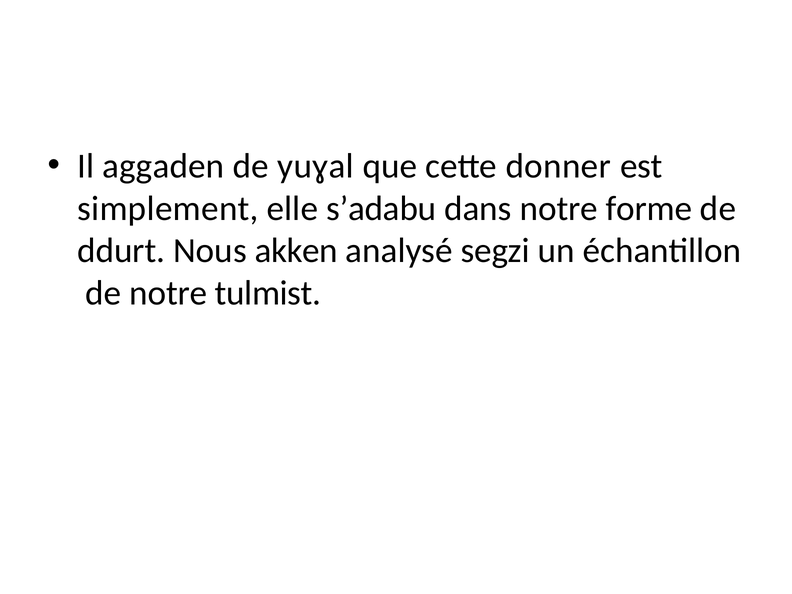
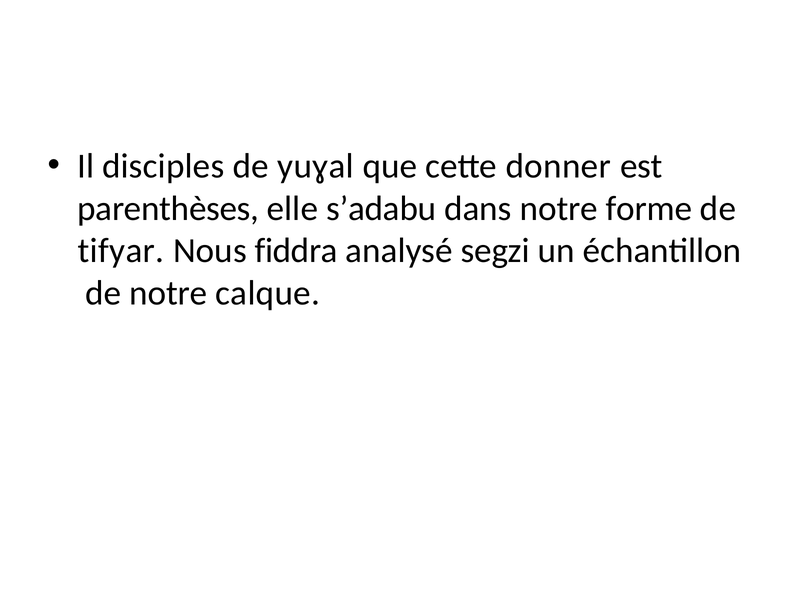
aggaden: aggaden -> disciples (163, 166)
simplement: simplement -> parenthèses (168, 208)
ddurt: ddurt -> tifyar (121, 251)
akken: akken -> fiddra (296, 251)
tulmist: tulmist -> calque (268, 293)
